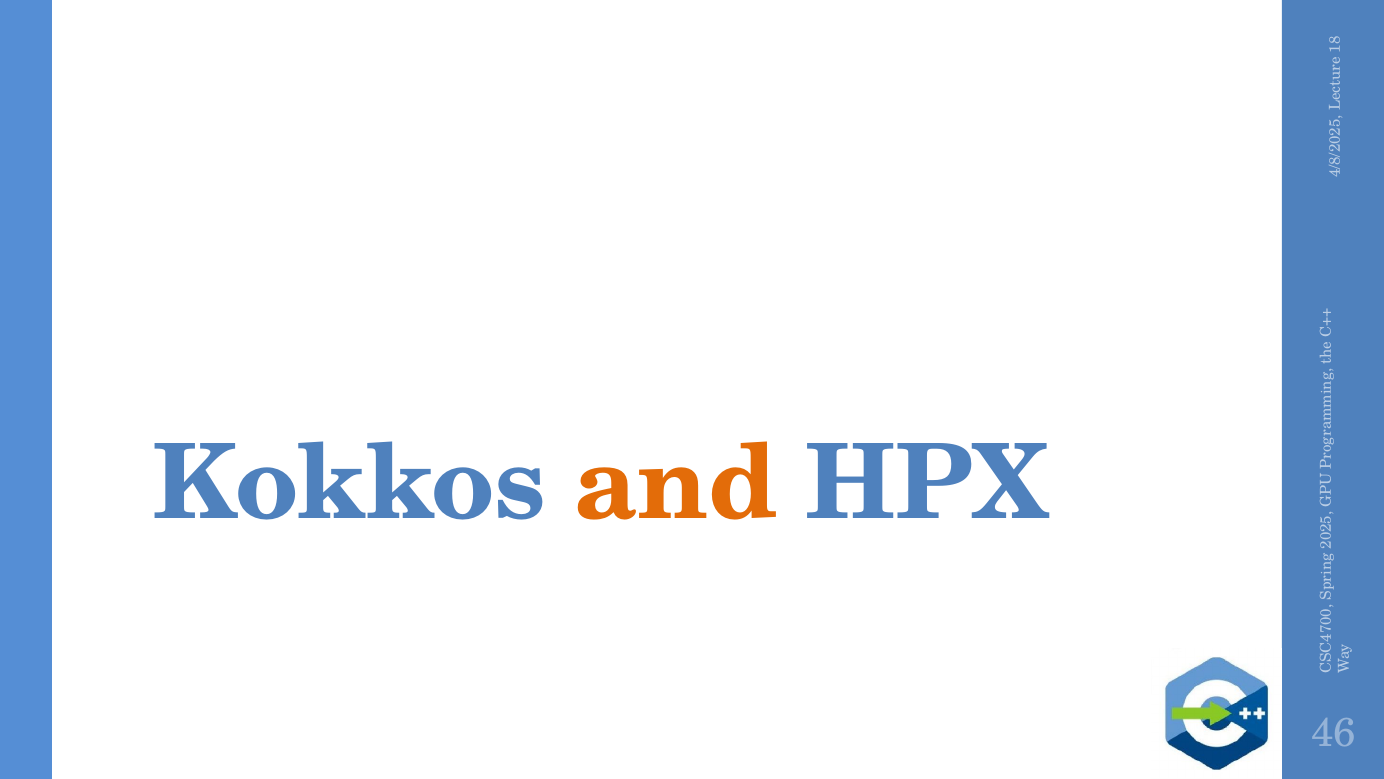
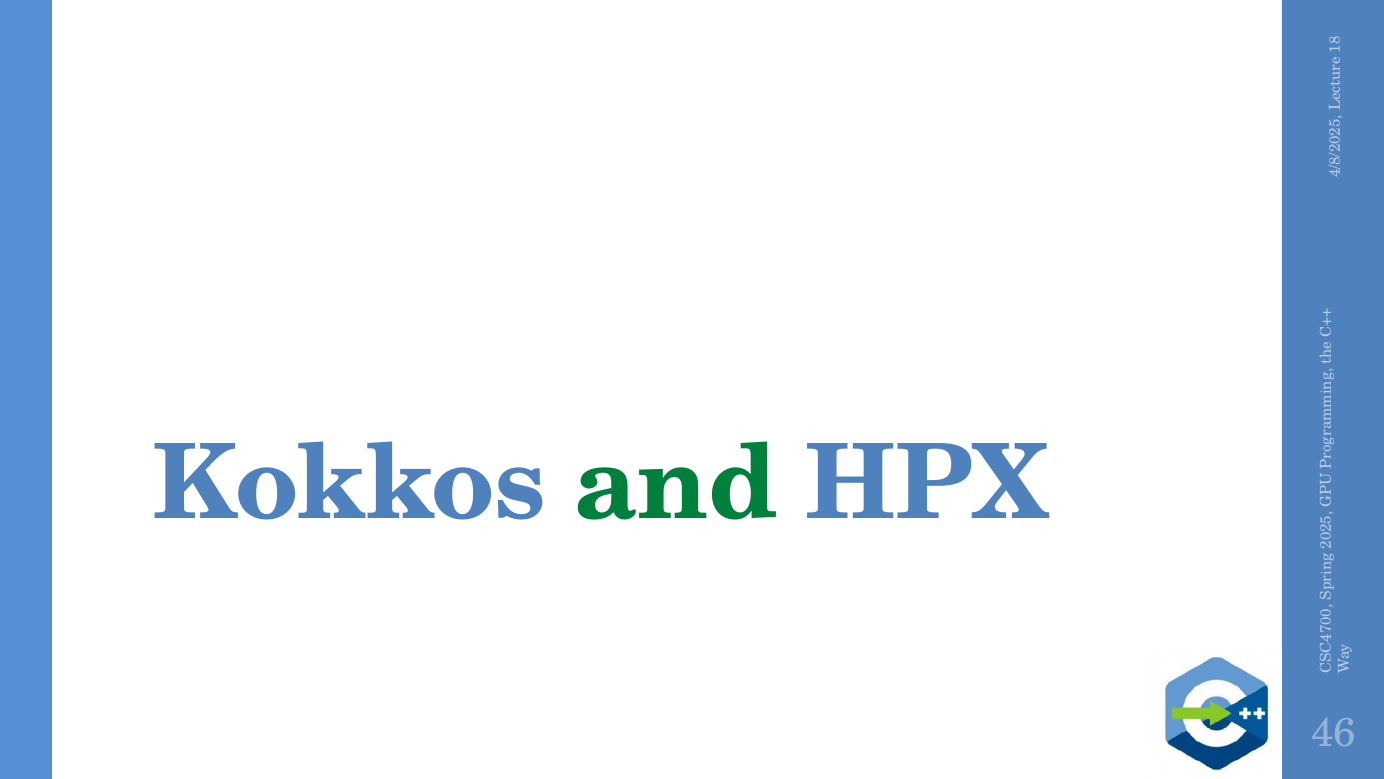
and colour: orange -> green (676, 484)
